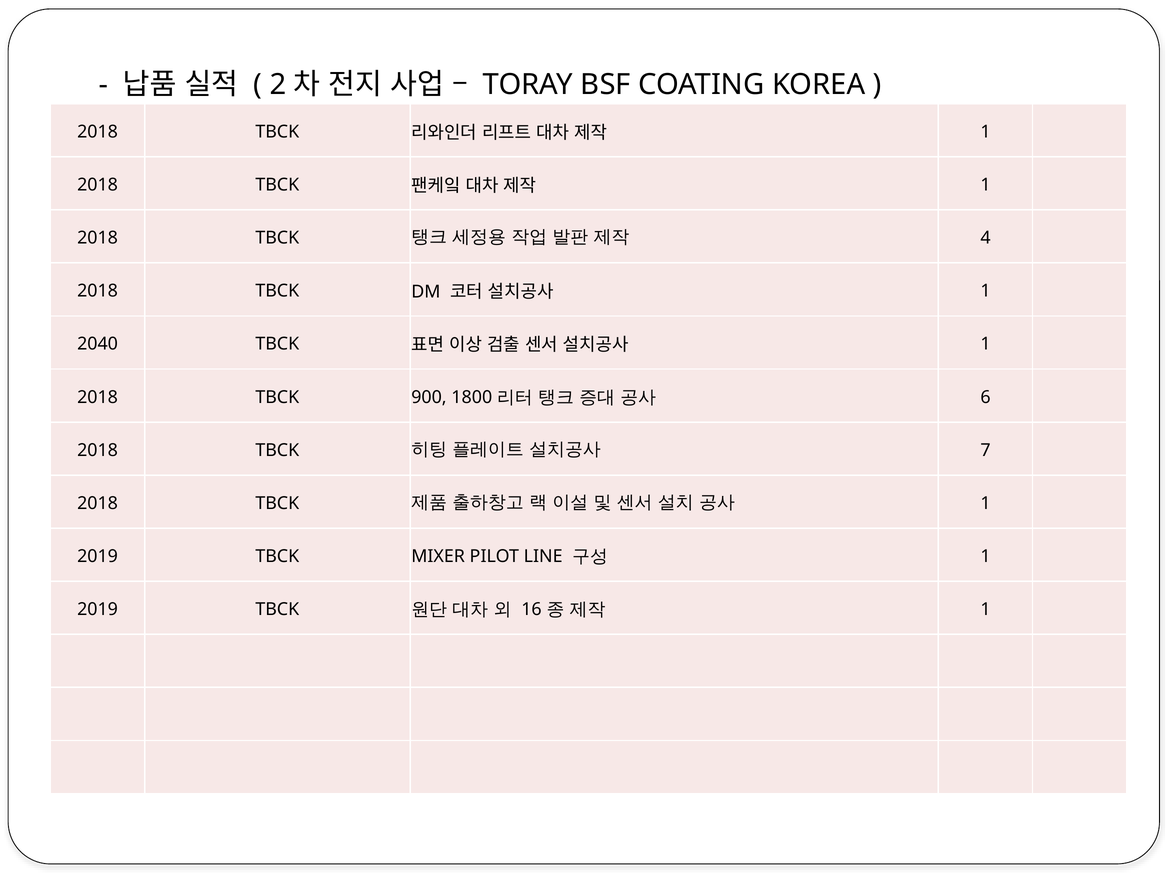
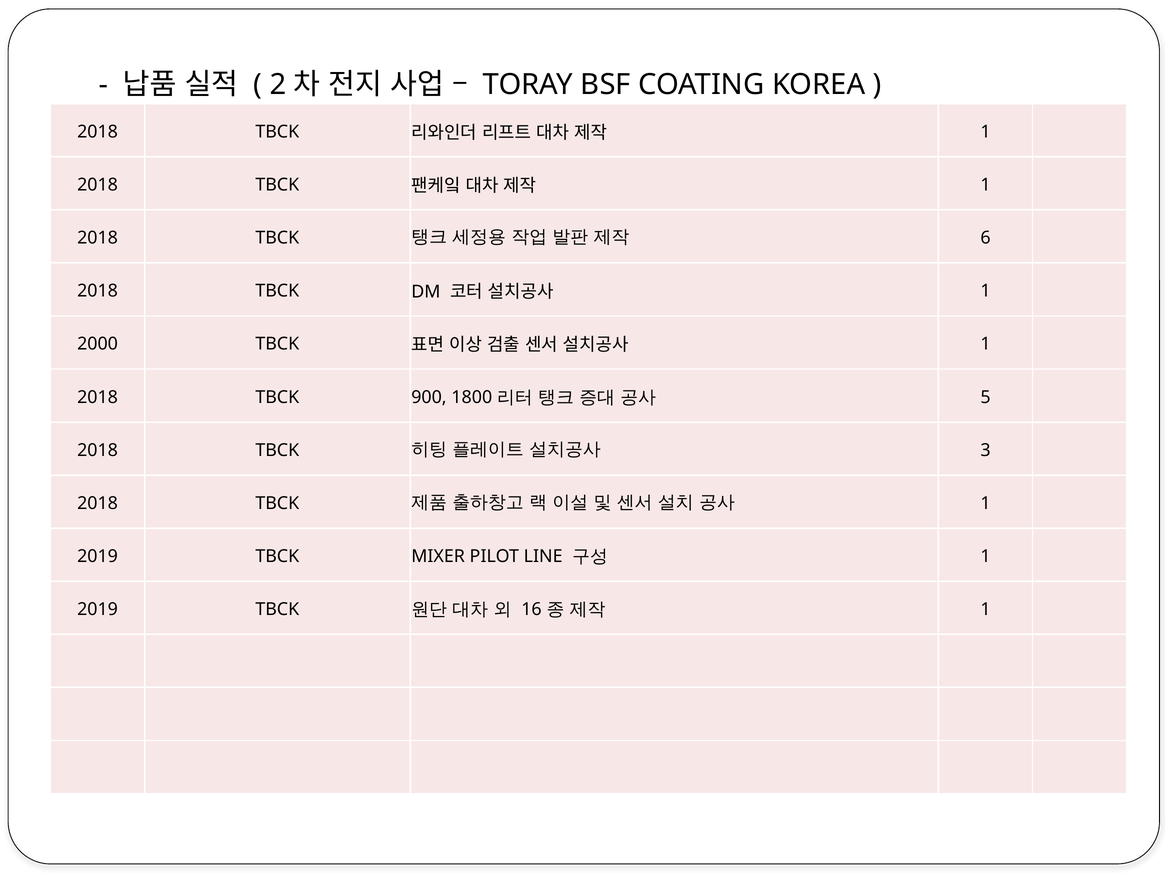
4: 4 -> 6 (985, 238)
2040: 2040 -> 2000 (98, 344)
6: 6 -> 5 (985, 397)
7: 7 -> 3 (985, 450)
